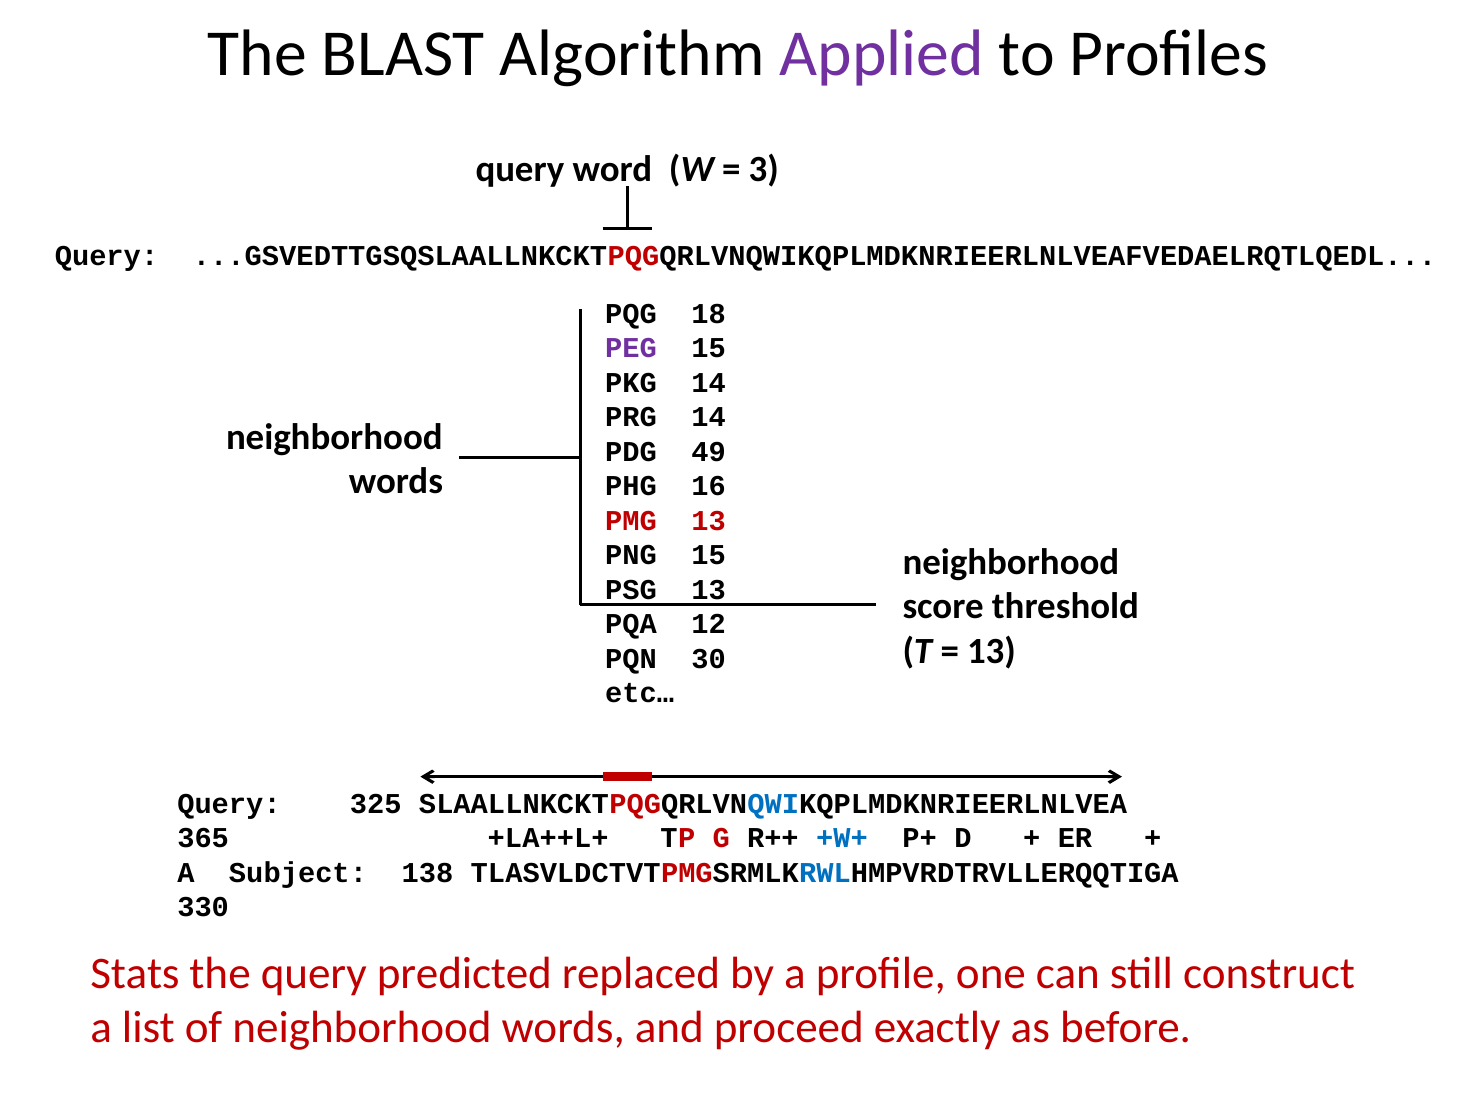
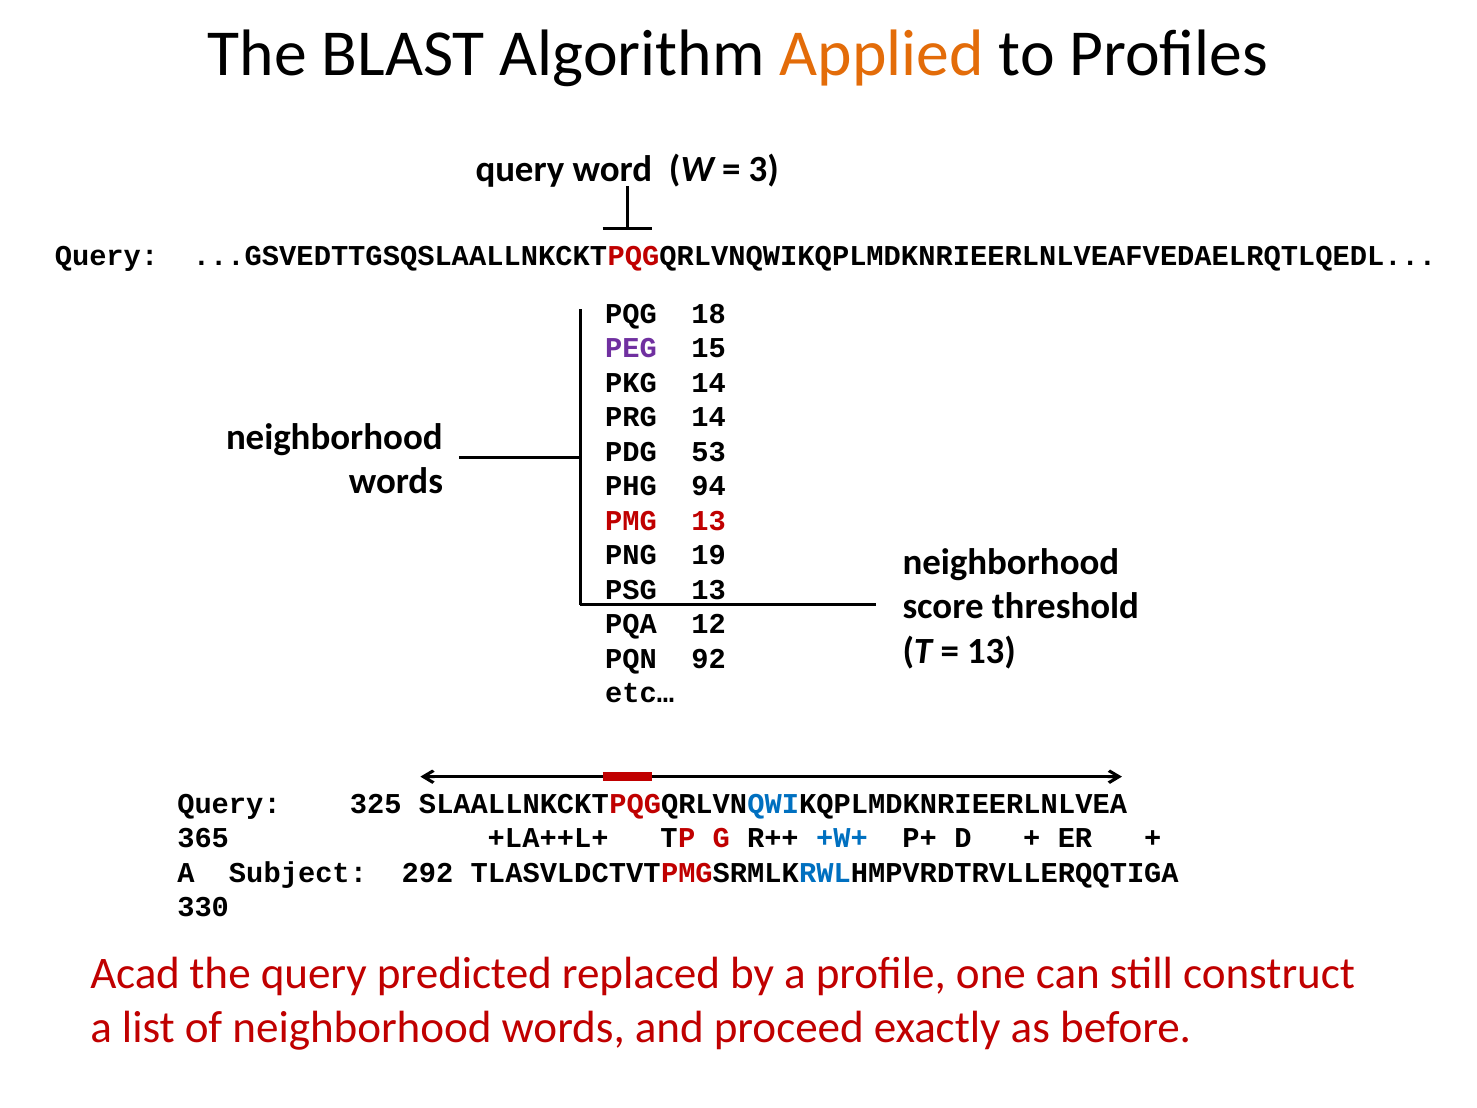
Applied colour: purple -> orange (882, 54)
49: 49 -> 53 (709, 452)
16: 16 -> 94 (709, 486)
PNG 15: 15 -> 19 (709, 555)
30: 30 -> 92 (709, 658)
138: 138 -> 292 (428, 872)
Stats: Stats -> Acad (135, 973)
